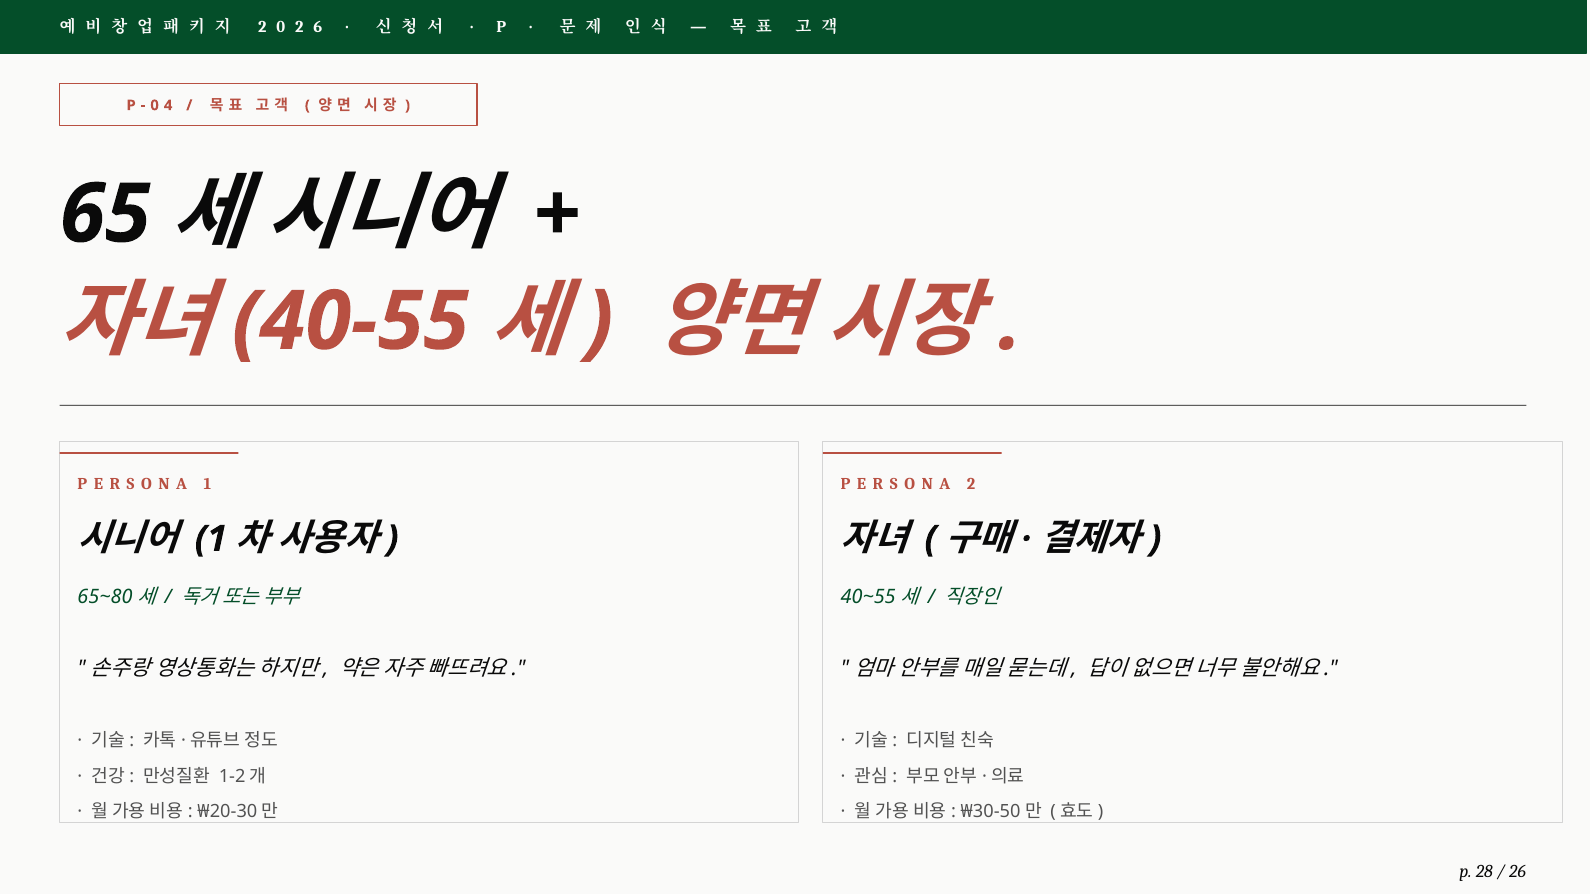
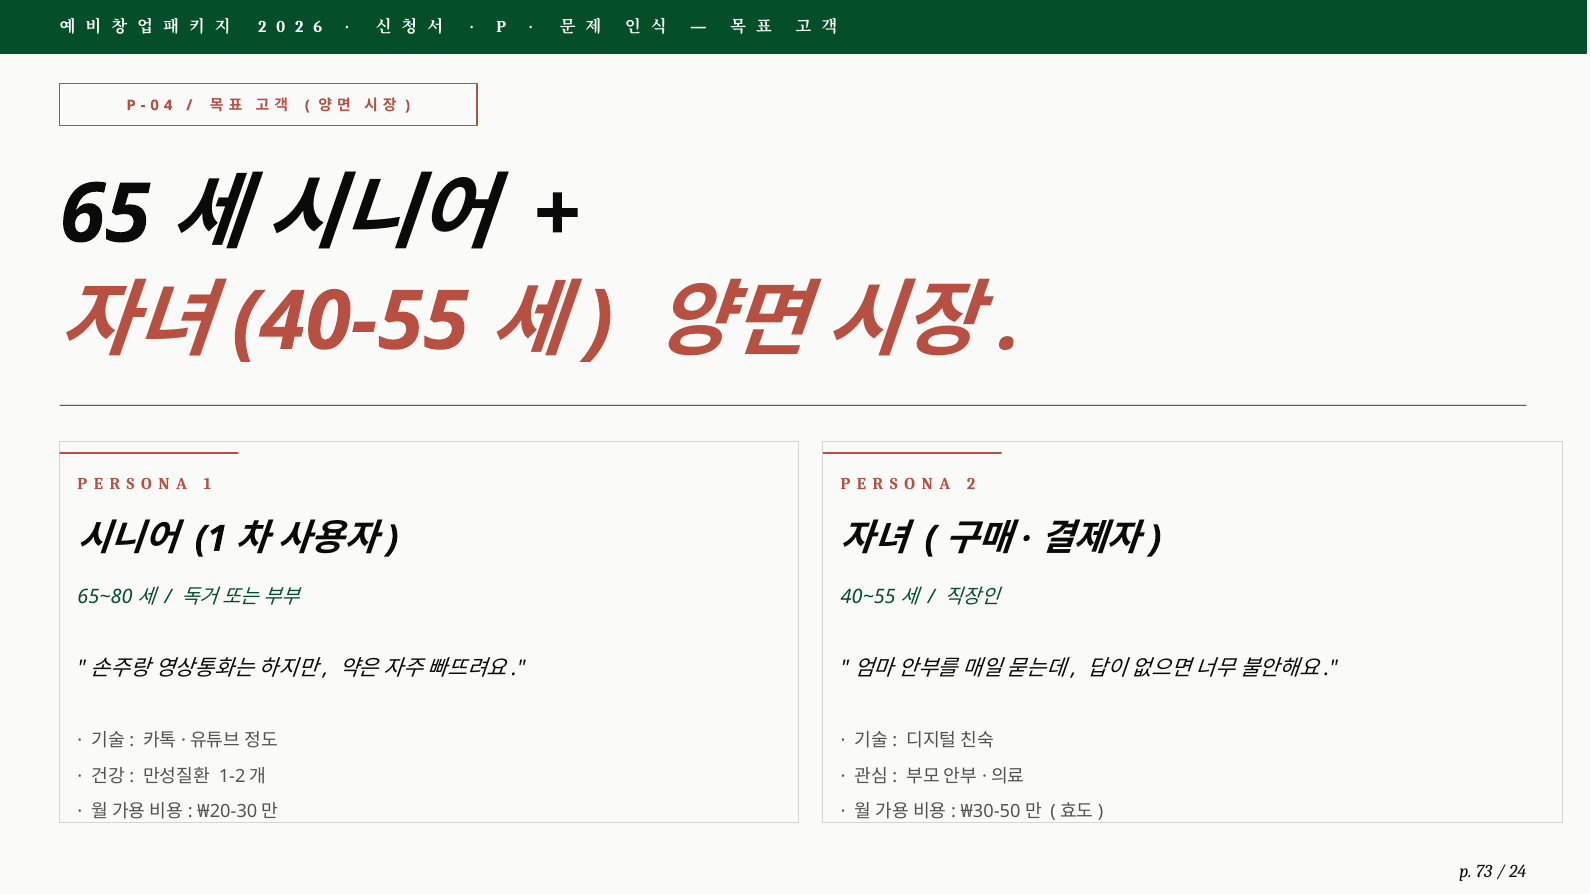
28: 28 -> 73 (1484, 872)
26: 26 -> 24 (1518, 872)
